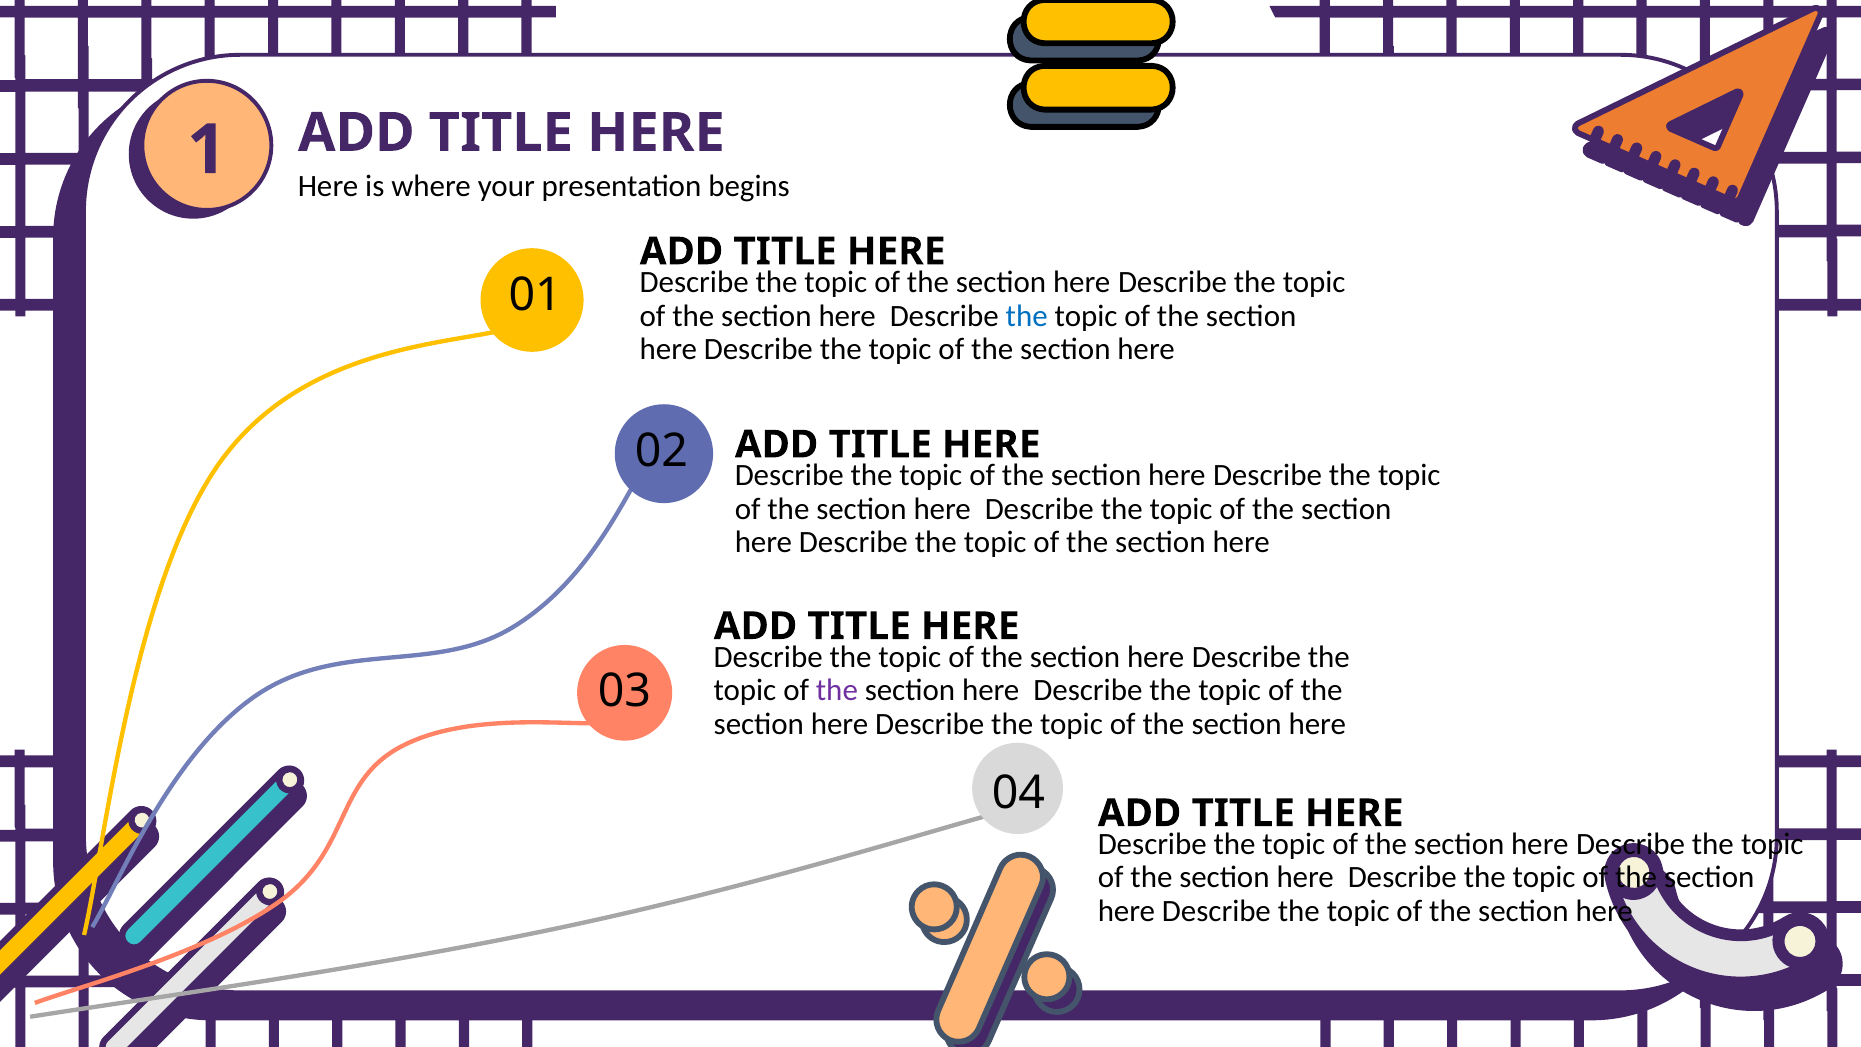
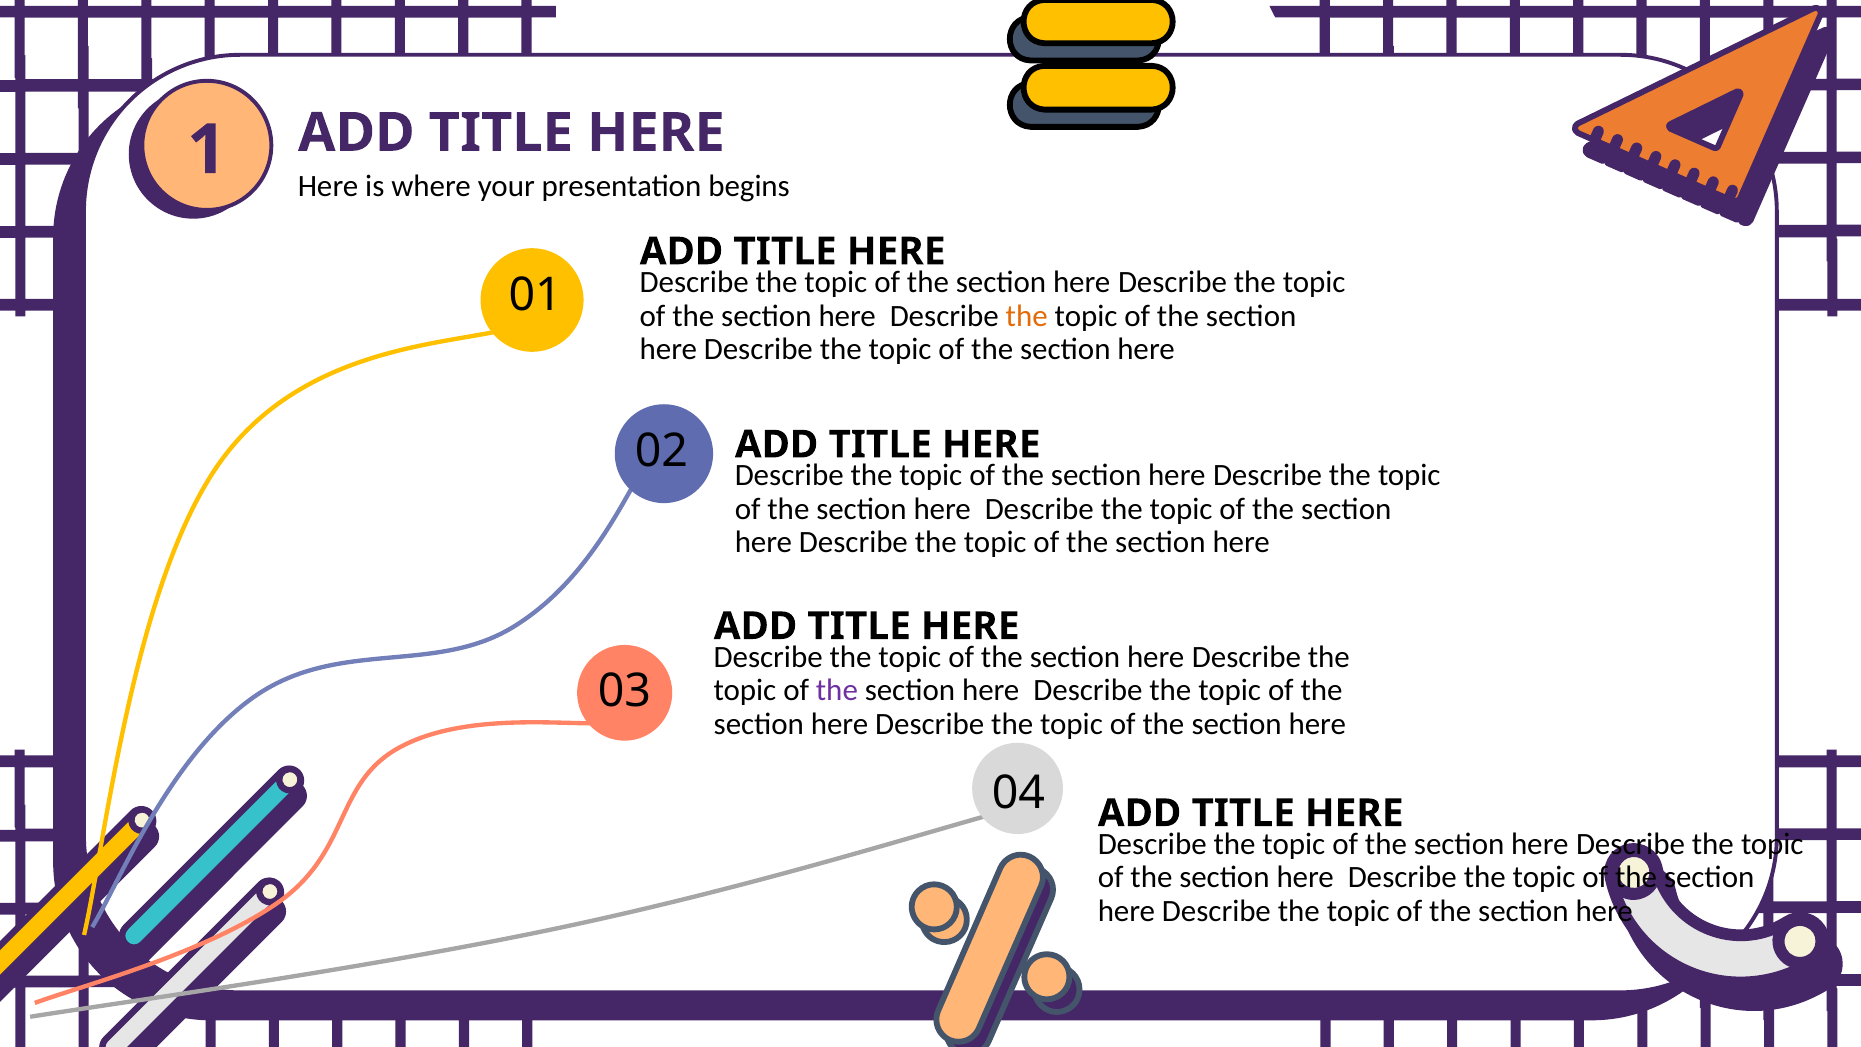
the colour: blue -> orange (1027, 316)
